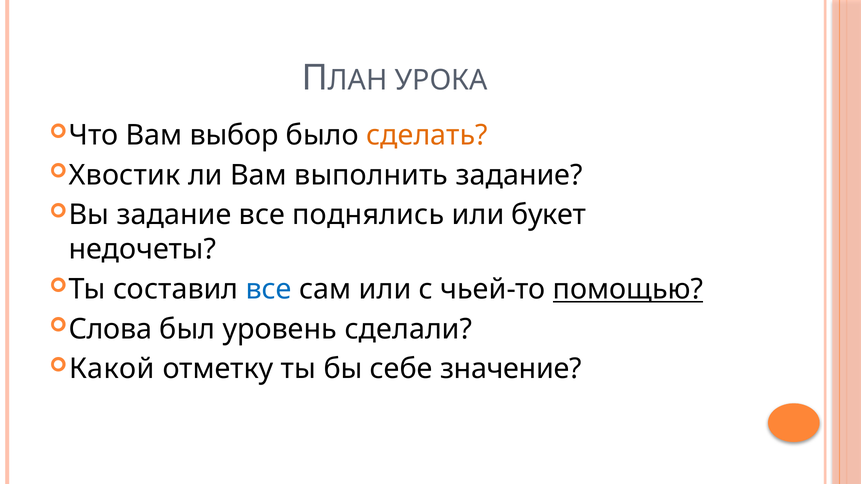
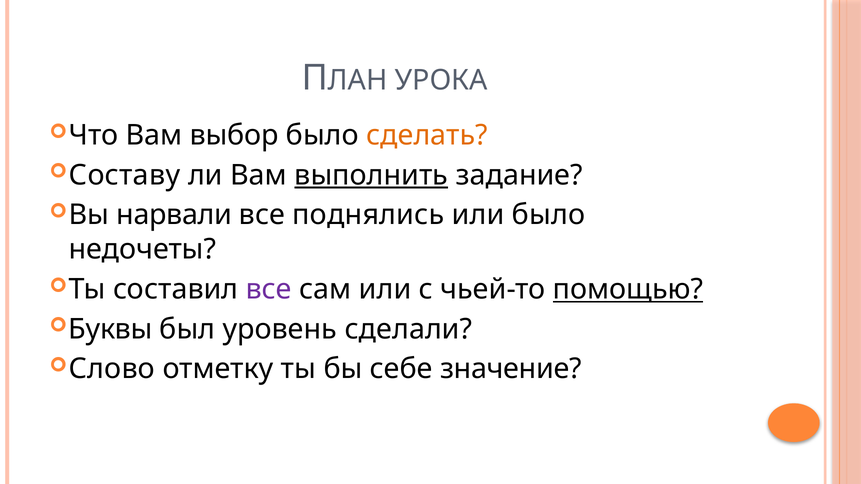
Хвостик: Хвостик -> Составу (125, 175)
выполнить underline: none -> present (371, 175)
Вы задание: задание -> нарвали (174, 215)
или букет: букет -> было (549, 215)
все colour: blue -> purple (269, 290)
Слова: Слова -> Буквы (111, 329)
Какой: Какой -> Слово (112, 369)
